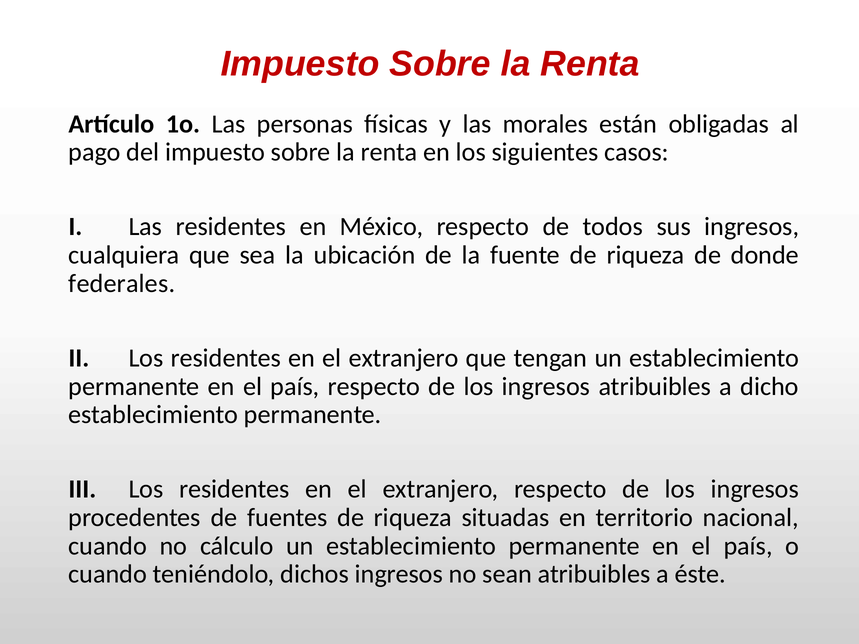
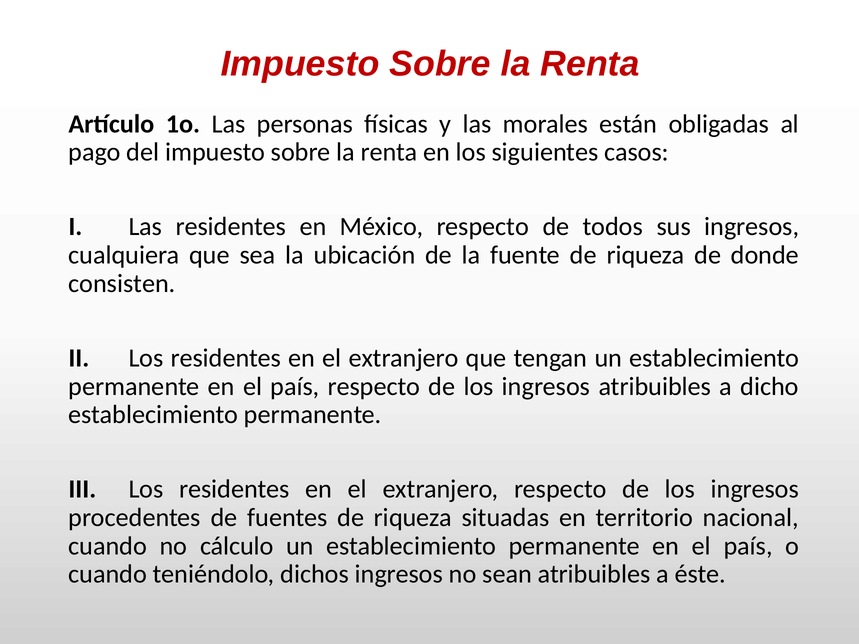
federales: federales -> consisten (122, 284)
